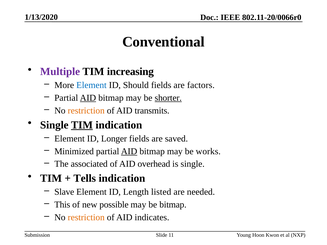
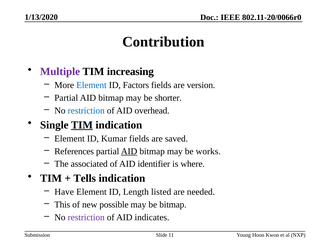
Conventional: Conventional -> Contribution (163, 42)
Should: Should -> Factors (136, 85)
factors: factors -> version (201, 85)
AID underline: present -> none (88, 98)
shorter underline: present -> none (168, 98)
restriction colour: orange -> blue (86, 111)
transmits: transmits -> overhead (152, 111)
Longer: Longer -> Kumar (114, 139)
Minimized: Minimized -> References (74, 151)
overhead: overhead -> identifier (154, 164)
is single: single -> where (193, 164)
Slave: Slave -> Have (64, 192)
restriction colour: orange -> purple (86, 218)
